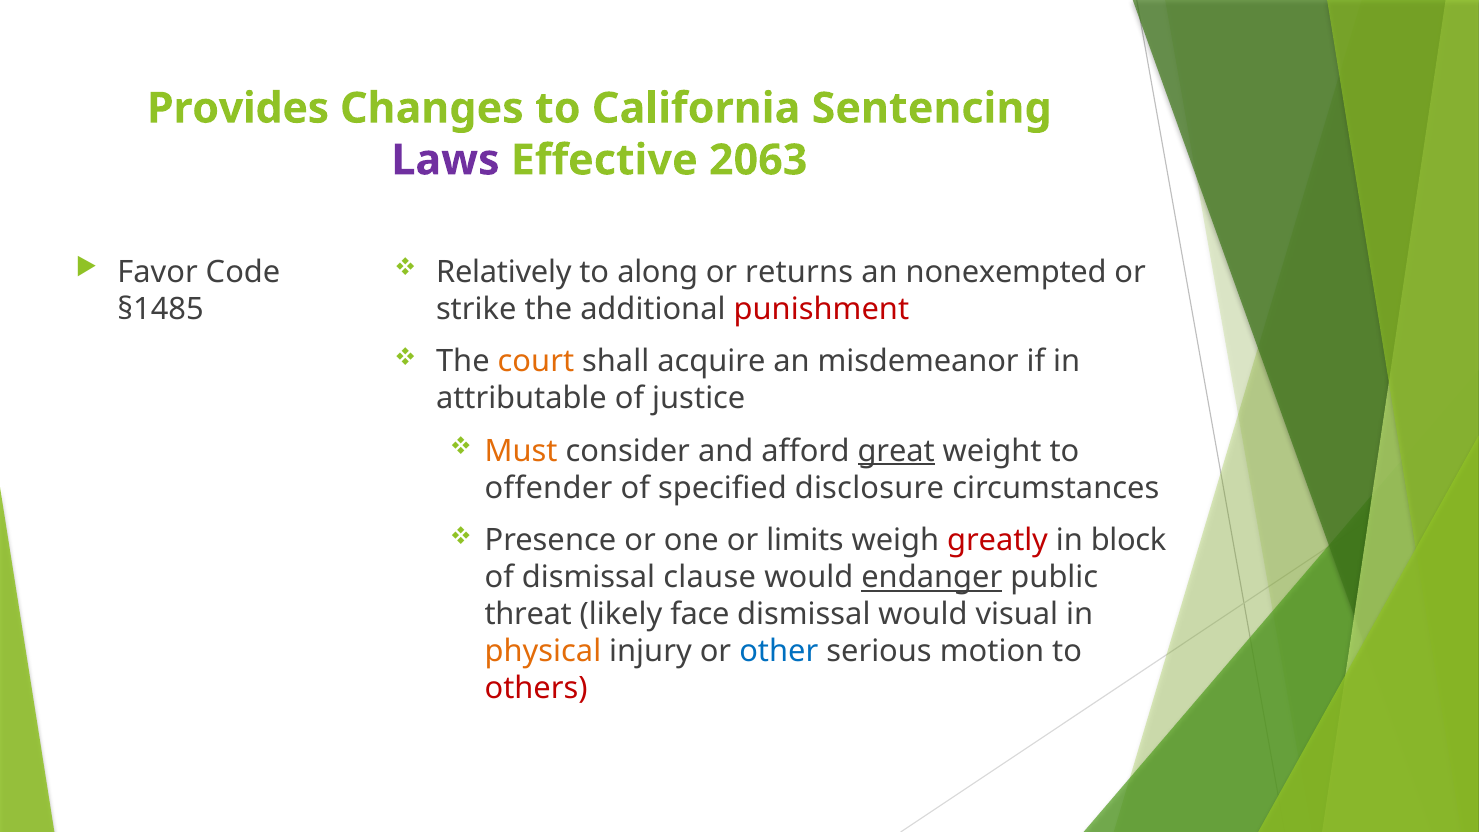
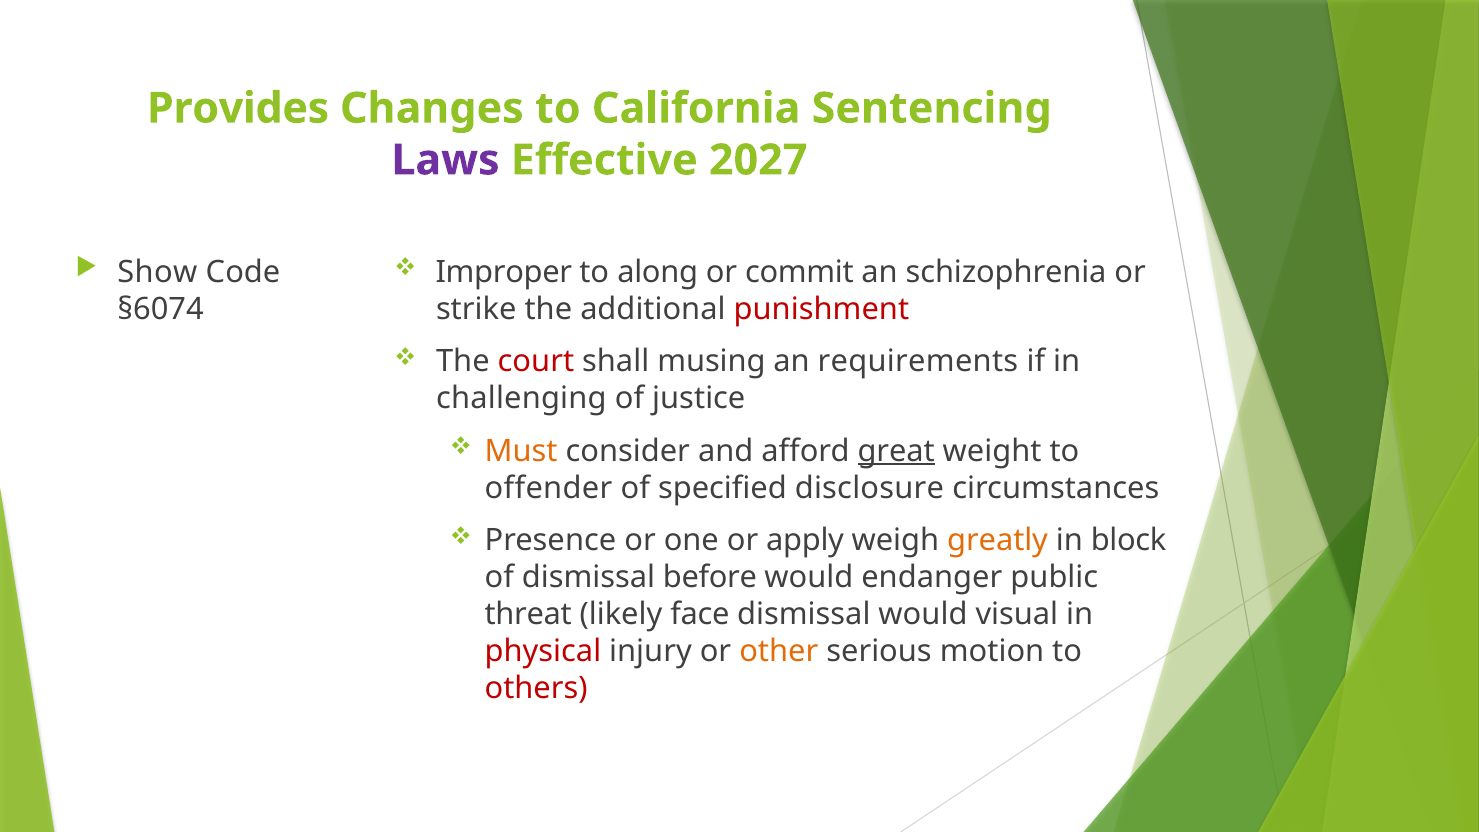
2063: 2063 -> 2027 (758, 160)
Favor: Favor -> Show (157, 272)
Relatively: Relatively -> Improper (504, 272)
returns: returns -> commit (799, 272)
nonexempted: nonexempted -> schizophrenia (1006, 272)
§1485: §1485 -> §6074 (161, 309)
court colour: orange -> red (536, 362)
acquire: acquire -> musing (711, 362)
misdemeanor: misdemeanor -> requirements (918, 362)
attributable: attributable -> challenging (521, 399)
limits: limits -> apply (805, 541)
greatly colour: red -> orange (998, 541)
clause: clause -> before (710, 578)
endanger underline: present -> none (932, 578)
physical colour: orange -> red (543, 652)
other colour: blue -> orange (779, 652)
